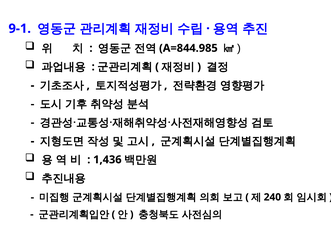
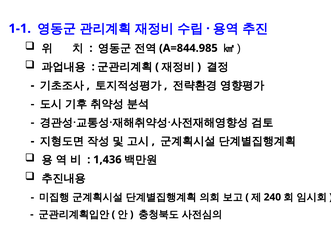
9-1: 9-1 -> 1-1 (20, 28)
